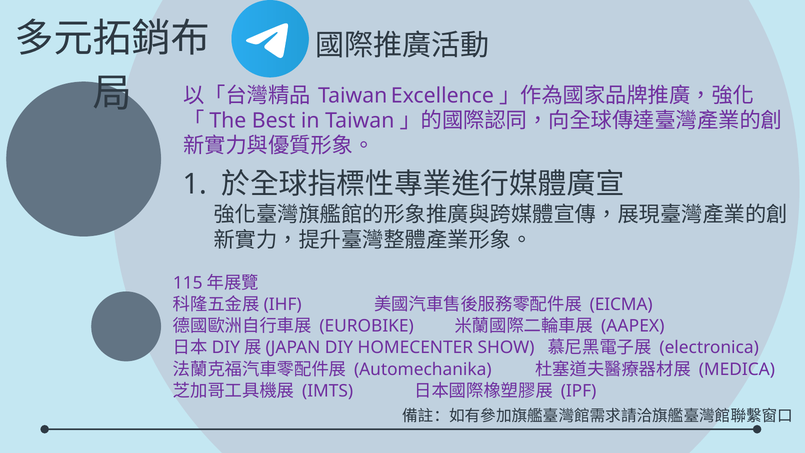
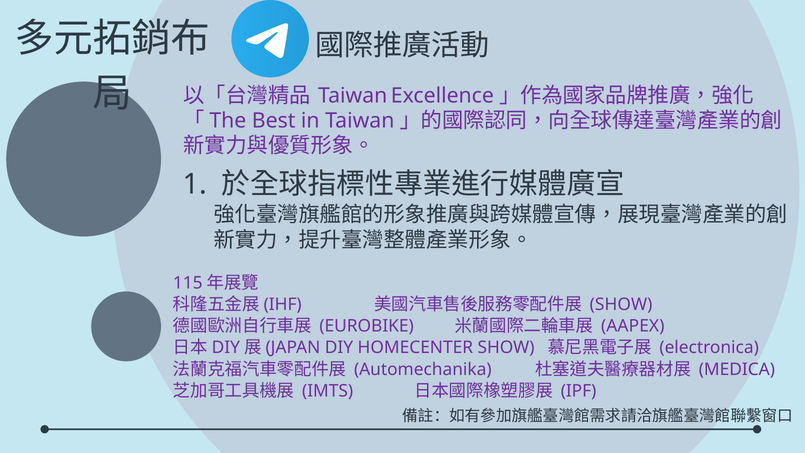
EICMA: EICMA -> SHOW (621, 304)
